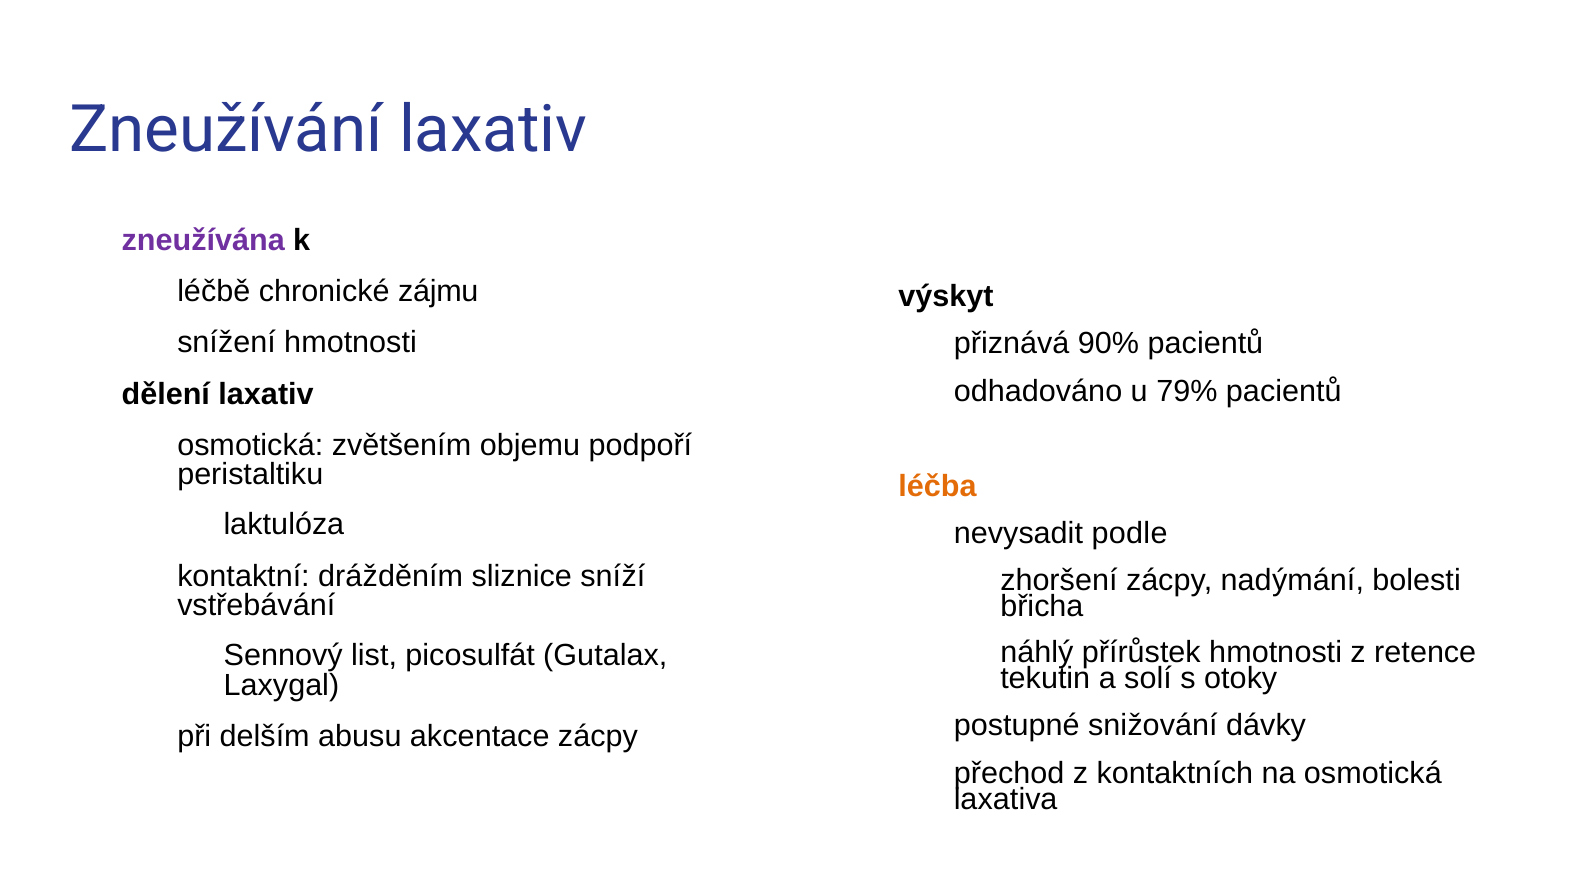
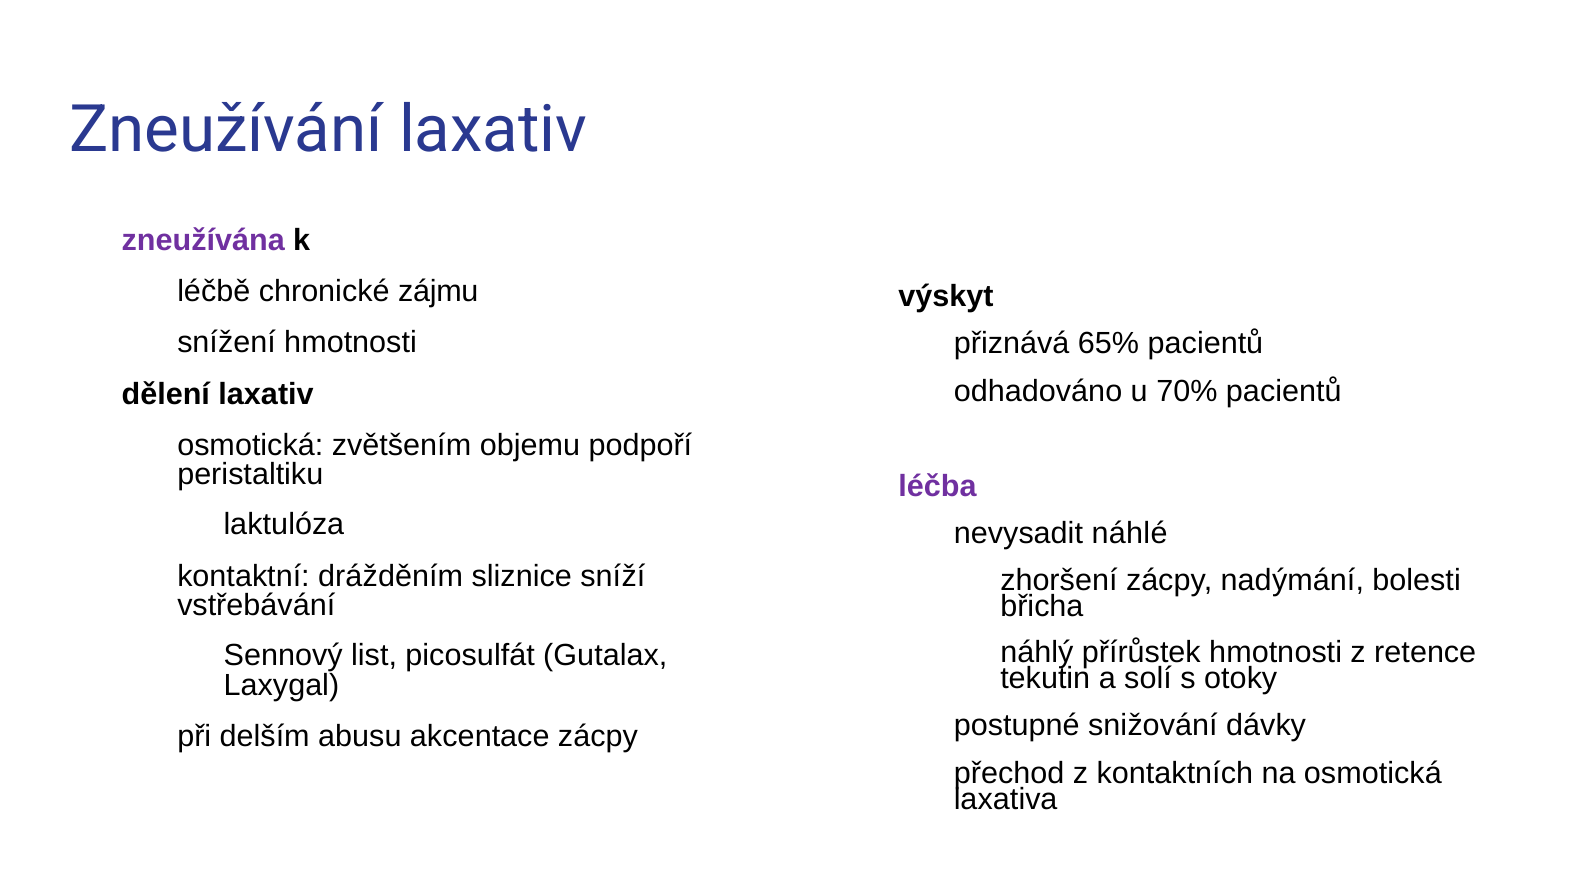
90%: 90% -> 65% (1108, 344)
79%: 79% -> 70% (1187, 391)
léčba colour: orange -> purple (937, 486)
podle: podle -> náhlé (1130, 534)
